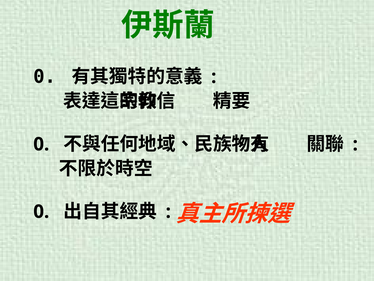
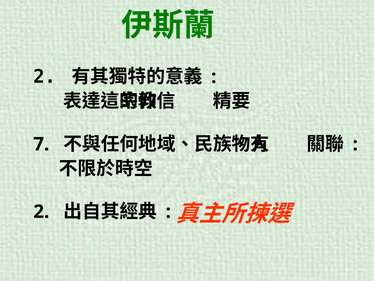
0: 0 -> 2 (45, 77)
0: 0 -> 7 (41, 144)
0: 0 -> 2 (41, 211)
